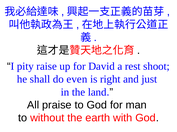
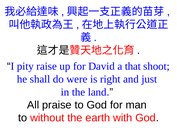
rest: rest -> that (133, 67)
even: even -> were (77, 80)
